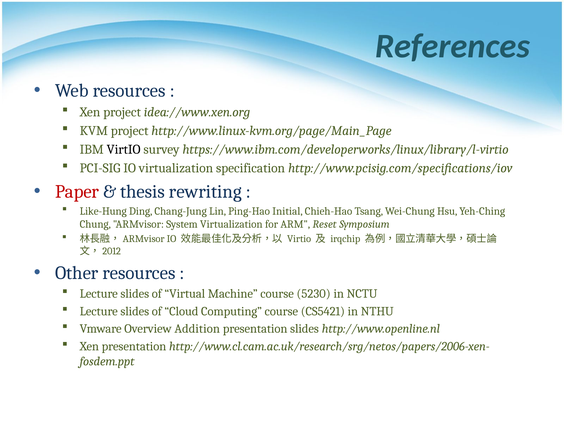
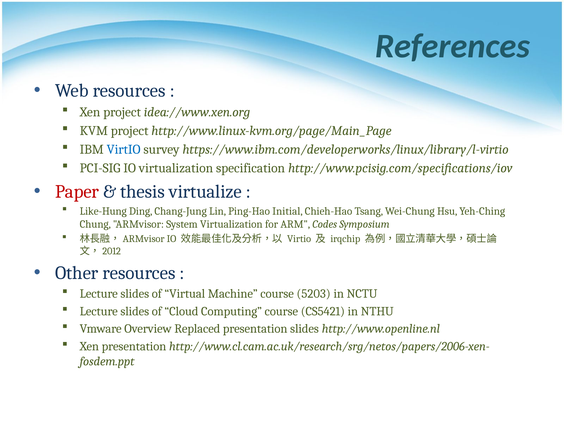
VirtIO colour: black -> blue (124, 149)
rewriting: rewriting -> virtualize (205, 192)
Reset: Reset -> Codes (325, 224)
5230: 5230 -> 5203 (314, 294)
Addition: Addition -> Replaced (197, 329)
